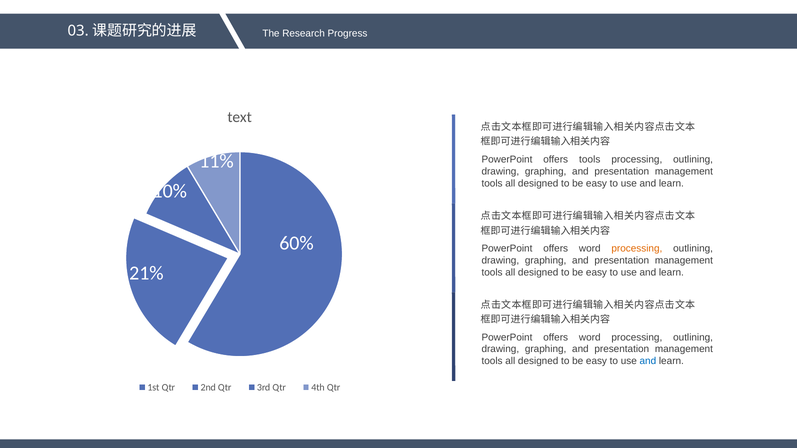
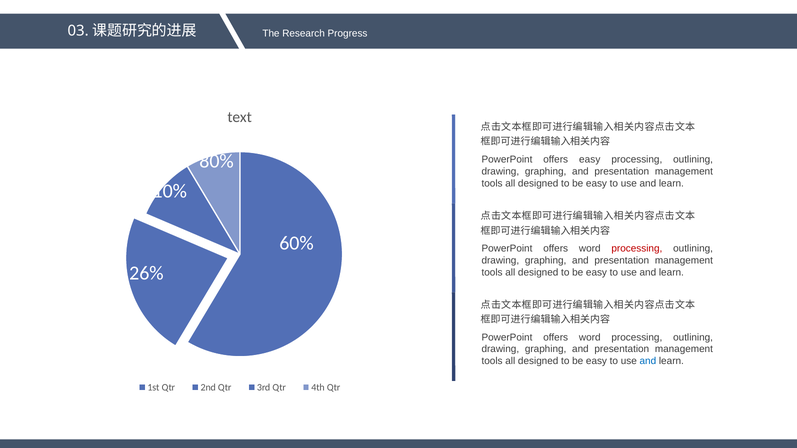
11%: 11% -> 80% (217, 161)
offers tools: tools -> easy (590, 159)
processing colour: orange -> red (637, 249)
21%: 21% -> 26% (146, 273)
